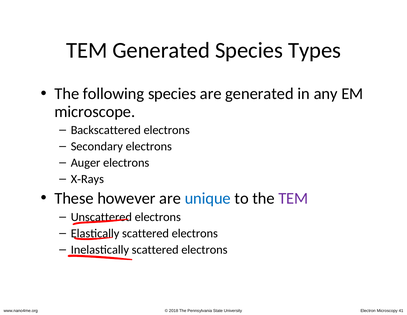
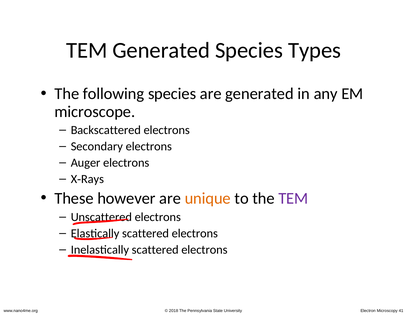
unique colour: blue -> orange (208, 198)
